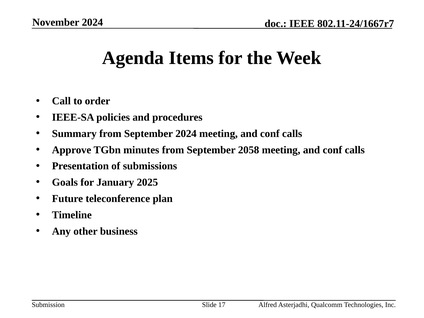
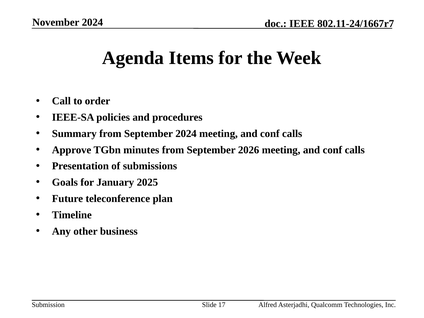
2058: 2058 -> 2026 (249, 150)
